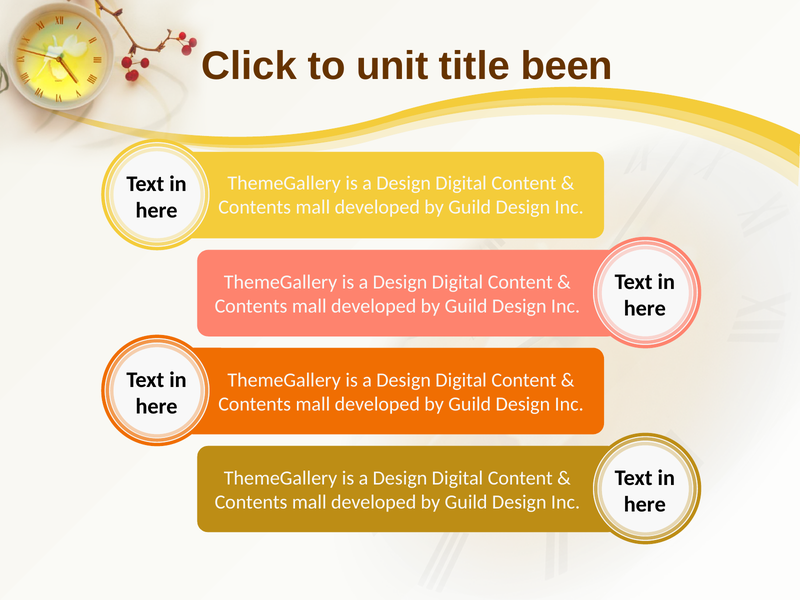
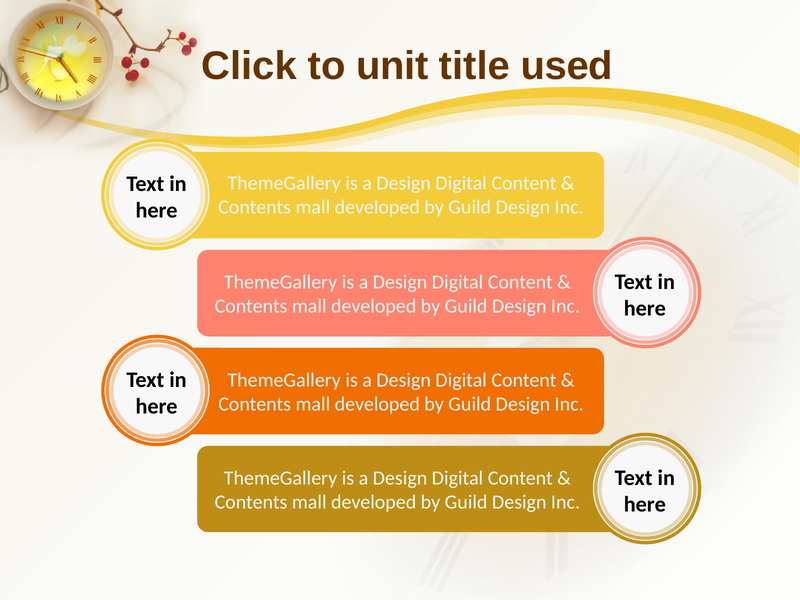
been: been -> used (567, 66)
